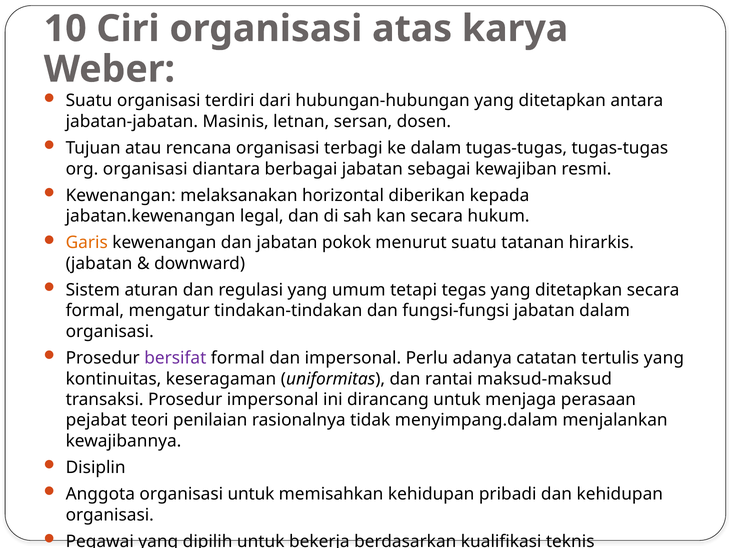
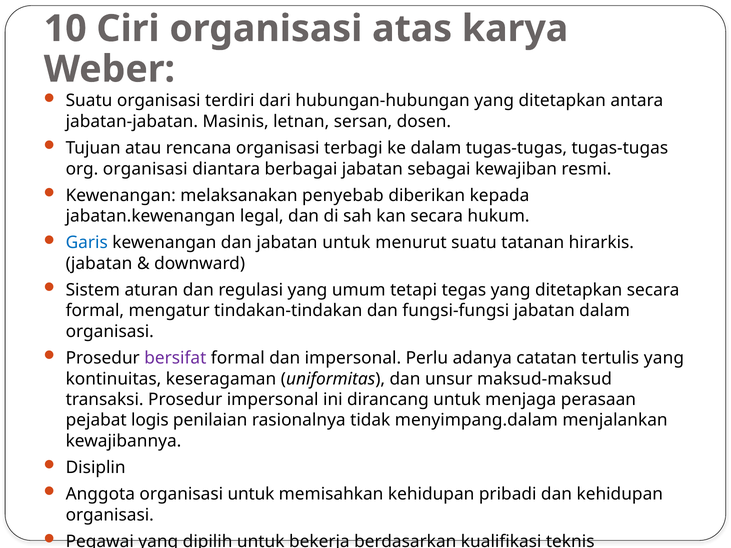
horizontal: horizontal -> penyebab (343, 196)
Garis colour: orange -> blue (87, 243)
jabatan pokok: pokok -> untuk (346, 243)
rantai: rantai -> unsur (449, 379)
teori: teori -> logis (150, 420)
